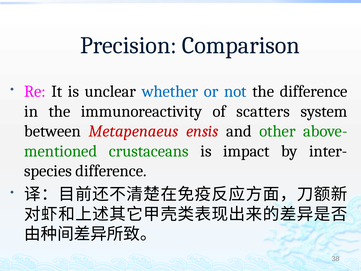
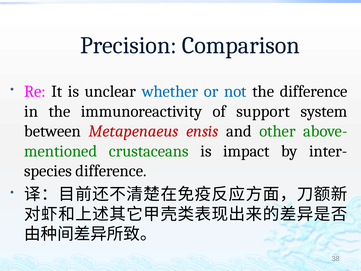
scatters: scatters -> support (263, 111)
